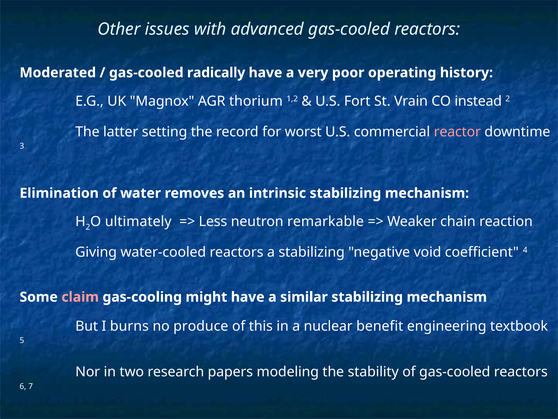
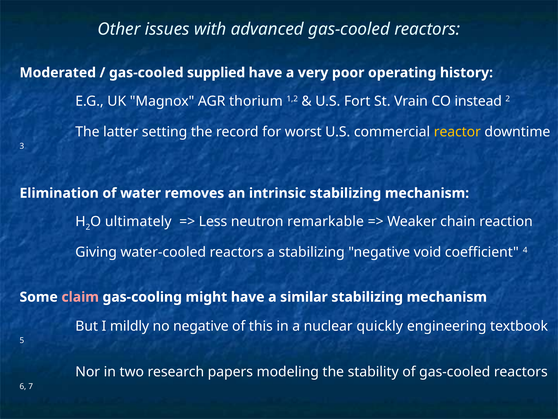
radically: radically -> supplied (216, 73)
reactor colour: pink -> yellow (457, 132)
burns: burns -> mildly (130, 326)
no produce: produce -> negative (201, 326)
benefit: benefit -> quickly (380, 326)
